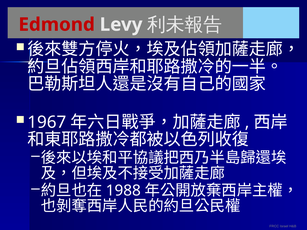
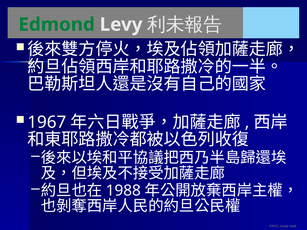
Edmond colour: red -> green (57, 25)
